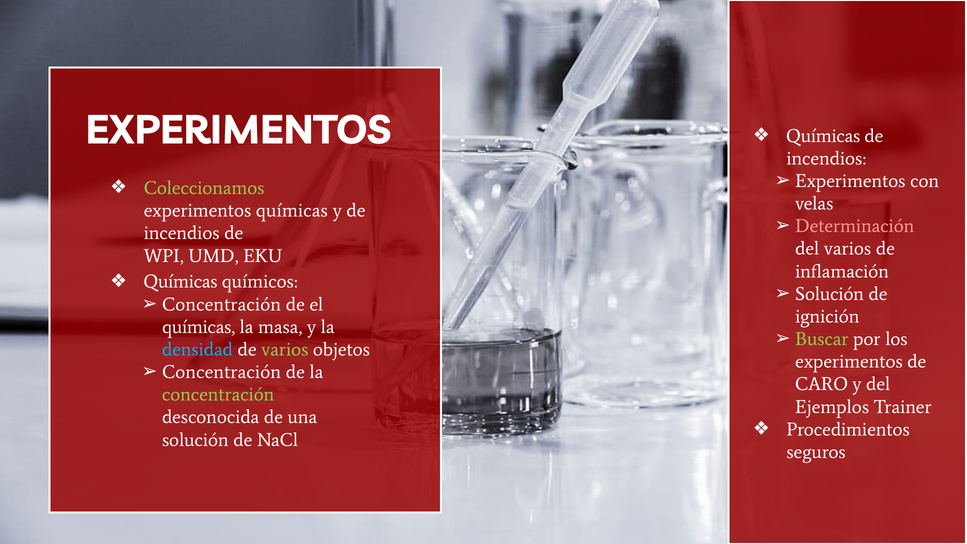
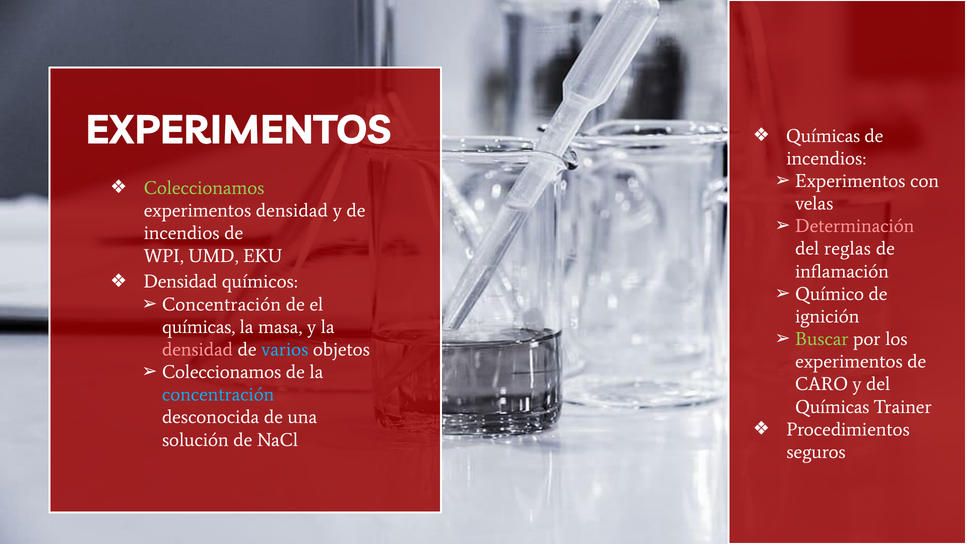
experimentos químicas: químicas -> densidad (292, 211)
del varios: varios -> reglas (847, 249)
Químicas: Químicas -> Densidad (180, 282)
Solución: Solución -> Químico (830, 294)
densidad colour: light blue -> pink (197, 349)
varios colour: light green -> light blue (285, 349)
Concentración: Concentración -> Coleccionamos (222, 372)
concentración colour: light green -> light blue (218, 395)
Ejemplos: Ejemplos -> Químicas (832, 407)
